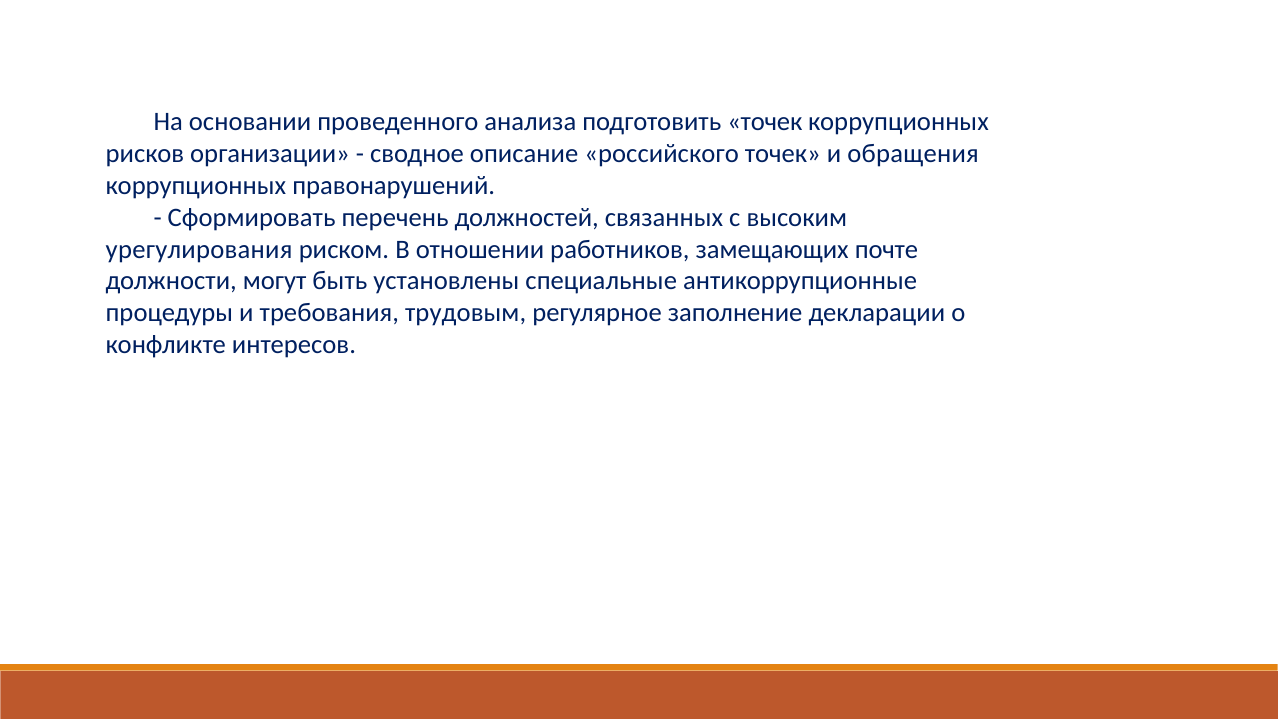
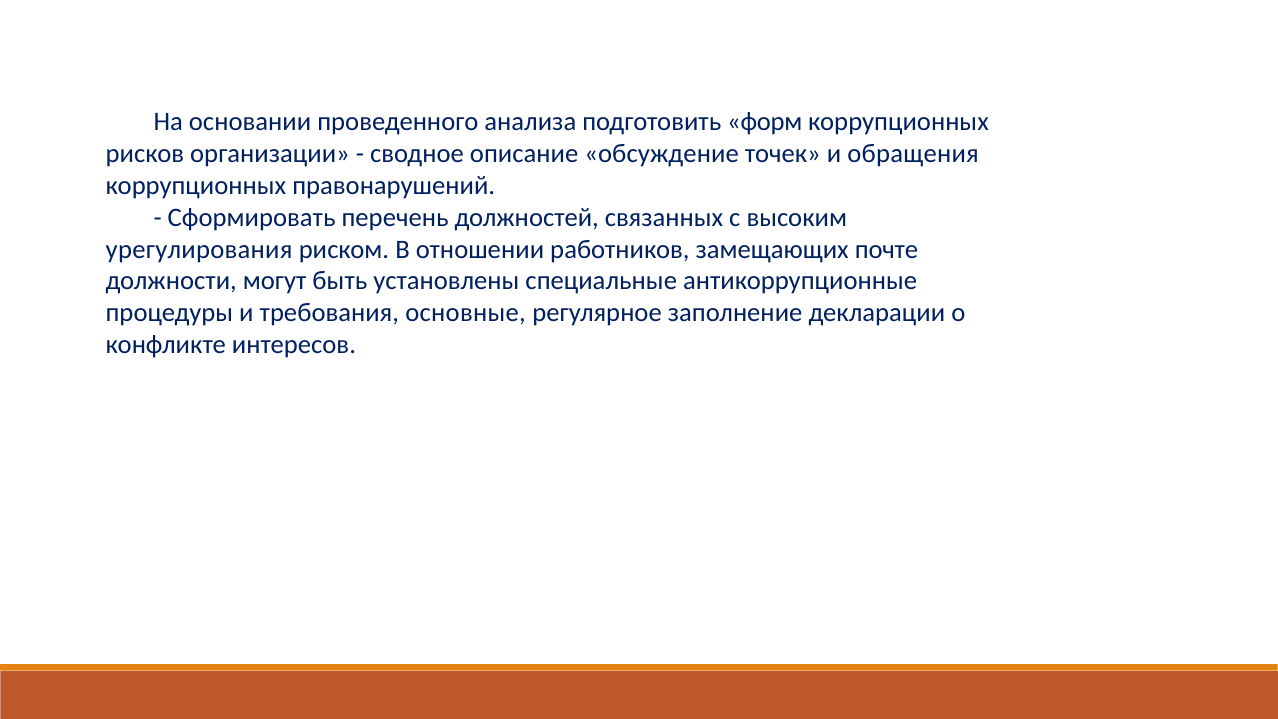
подготовить точек: точек -> форм (765, 121)
российского: российского -> обсуждение (662, 153)
трудовым: трудовым -> основные (466, 313)
